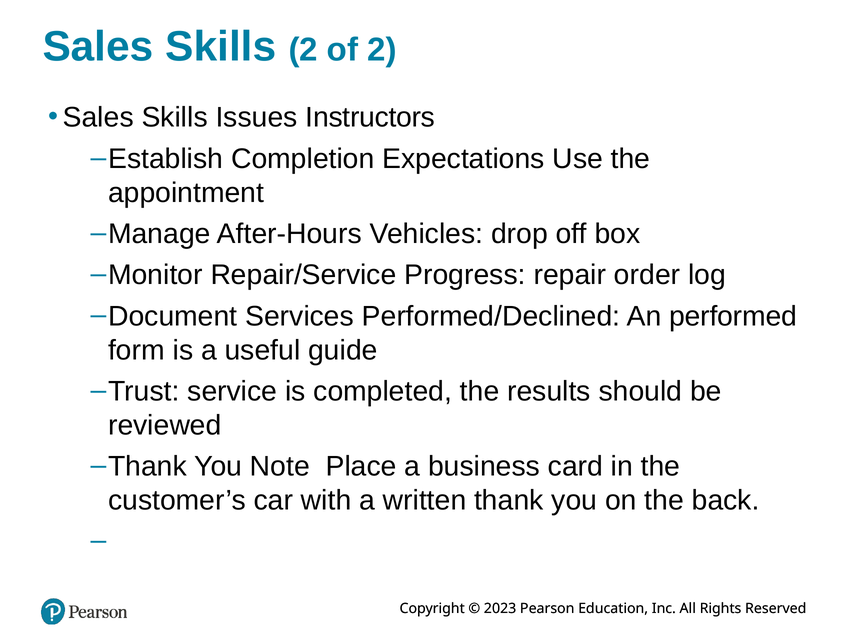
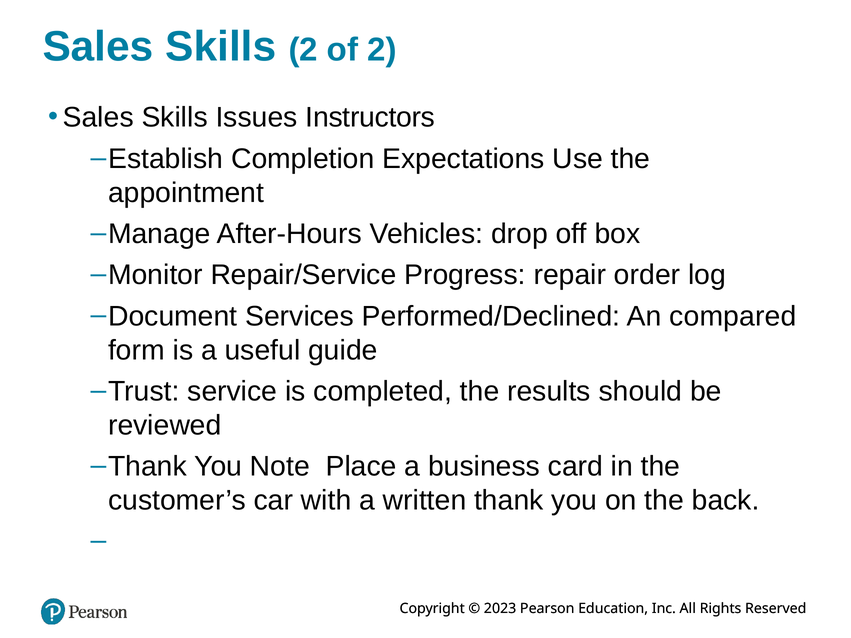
performed: performed -> compared (733, 316)
